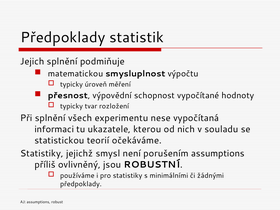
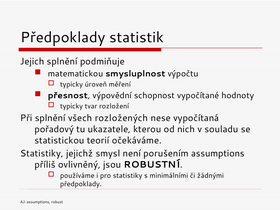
experimentu: experimentu -> rozložených (121, 118)
informaci: informaci -> pořadový (54, 129)
